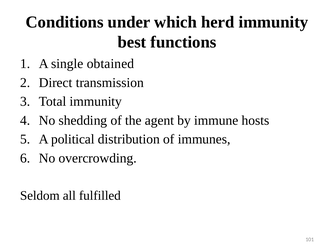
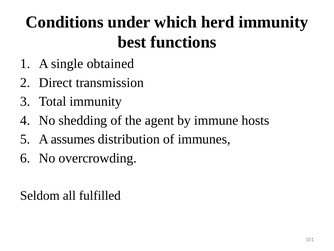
political: political -> assumes (73, 139)
